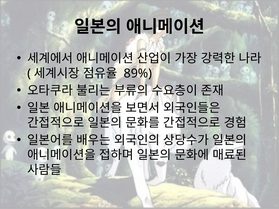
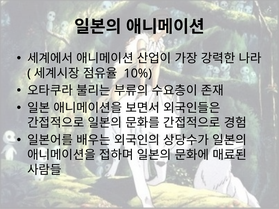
89%: 89% -> 10% (138, 73)
